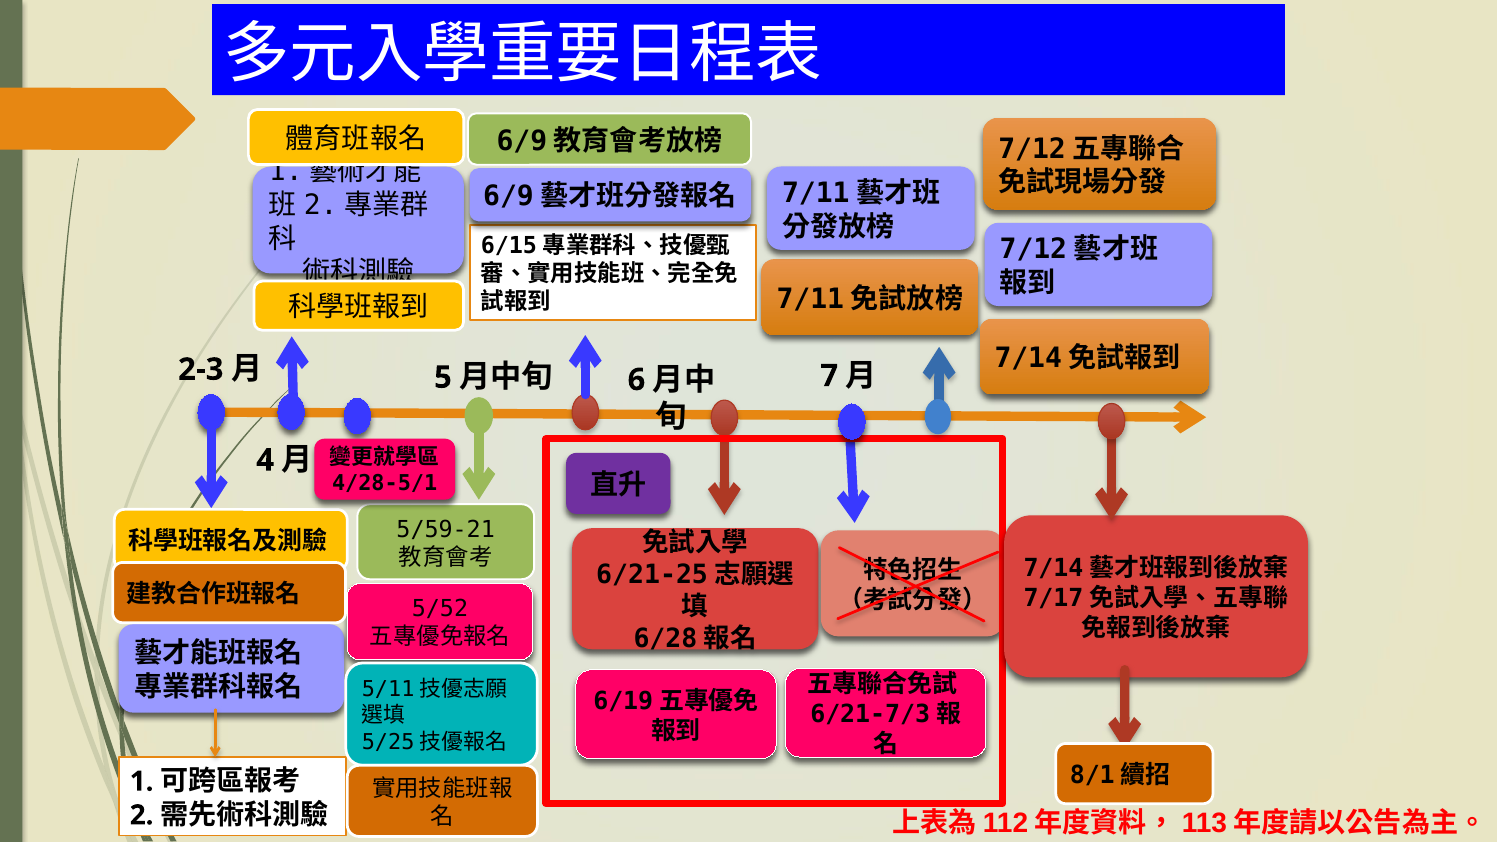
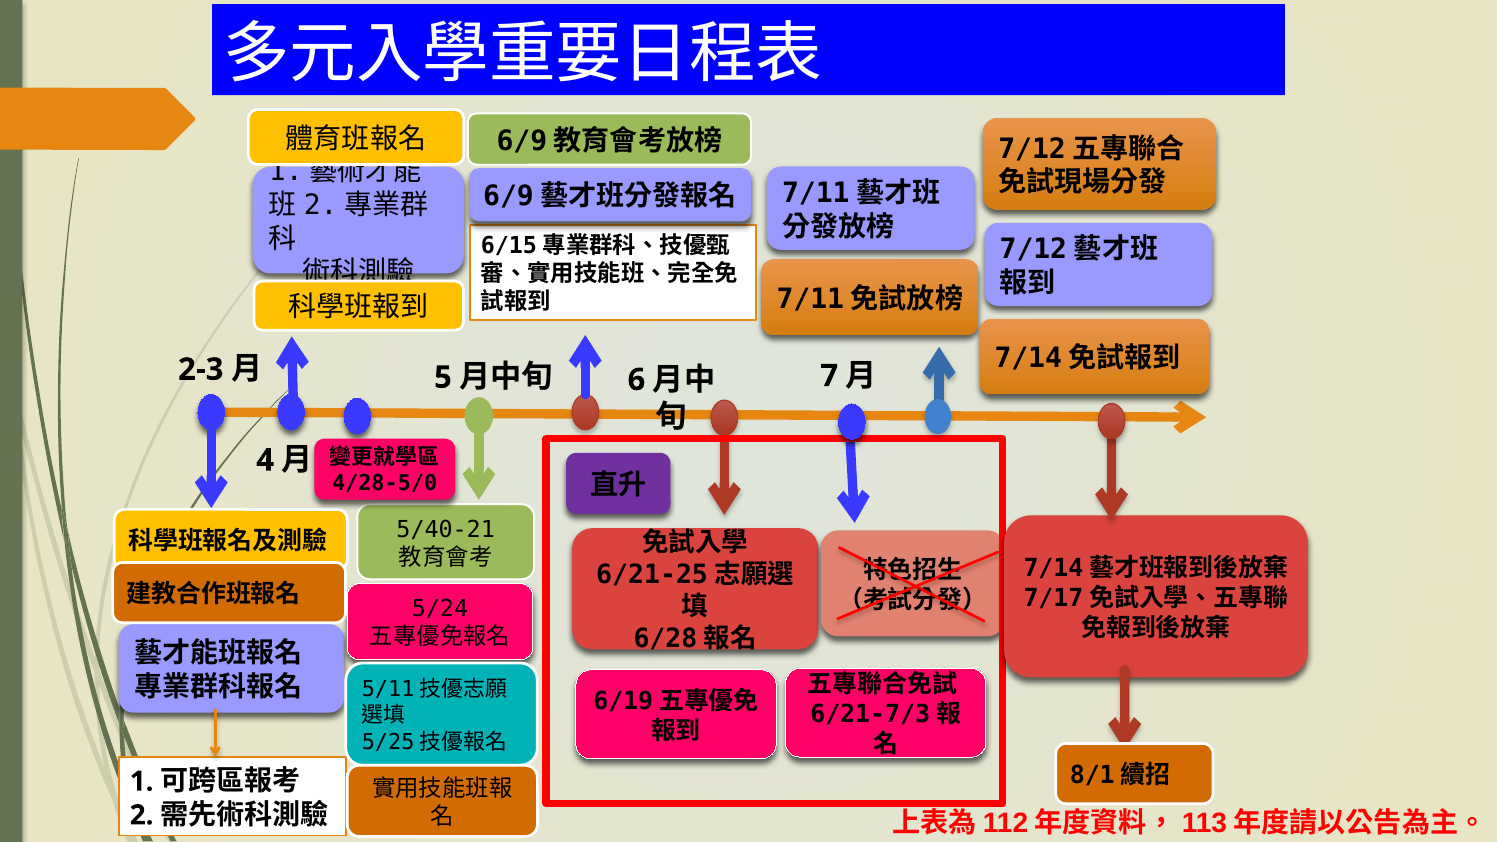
4/28-5/1: 4/28-5/1 -> 4/28-5/0 (385, 484)
5/59-21: 5/59-21 -> 5/40-21 (446, 529)
5/52: 5/52 -> 5/24 (440, 609)
